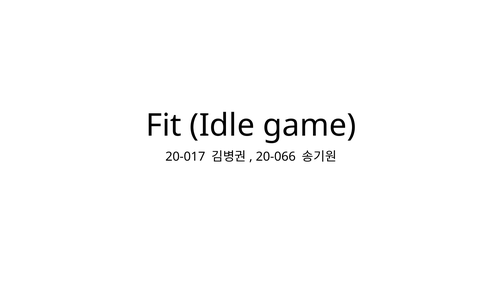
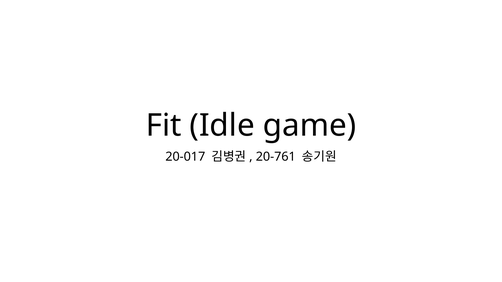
20-066: 20-066 -> 20-761 (276, 157)
